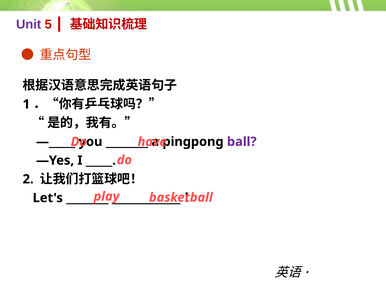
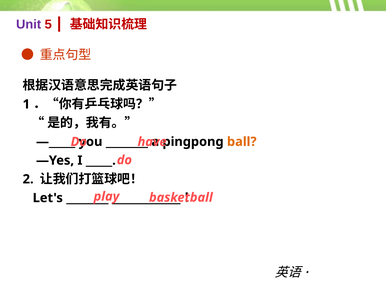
ball colour: purple -> orange (242, 142)
